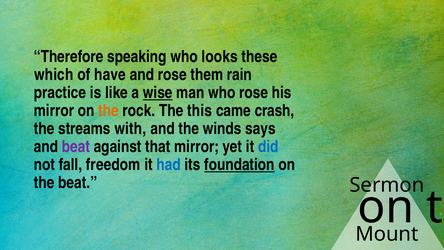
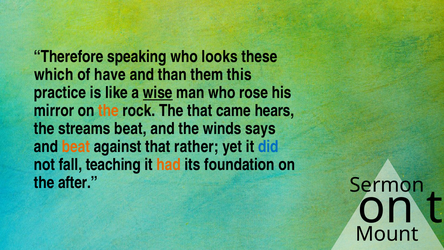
and rose: rose -> than (172, 75)
rain: rain -> this (239, 75)
The this: this -> that (200, 111)
crash: crash -> hears (274, 111)
streams with: with -> beat (130, 129)
beat colour: purple -> orange (76, 147)
that mirror: mirror -> rather (196, 147)
freedom: freedom -> teaching (113, 165)
had colour: blue -> orange (169, 165)
foundation underline: present -> none (239, 165)
the beat: beat -> after (78, 183)
